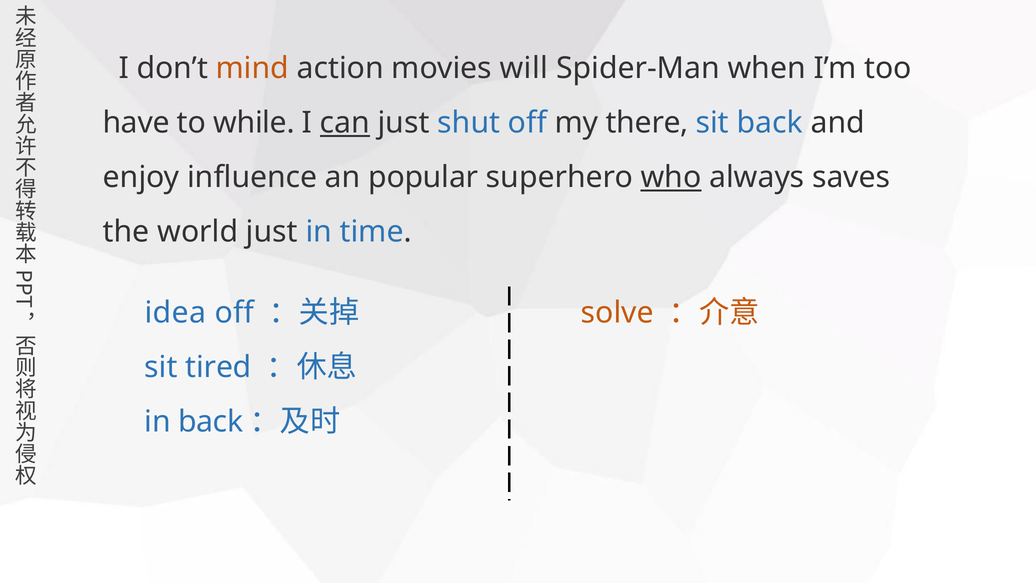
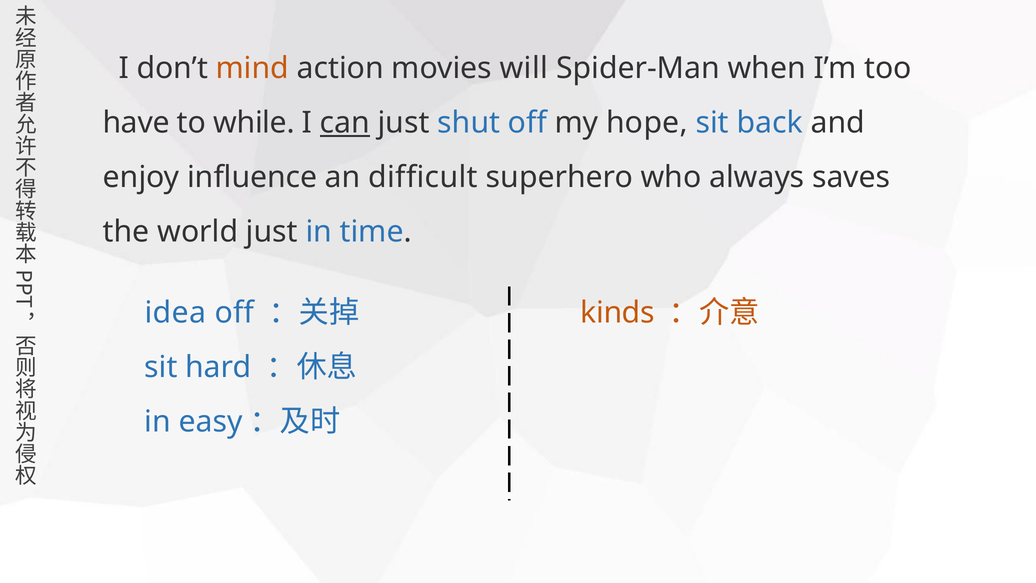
there: there -> hope (647, 123)
popular: popular -> difficult (423, 177)
who underline: present -> none (671, 177)
solve: solve -> kinds (617, 313)
tired: tired -> hard (218, 367)
in back: back -> easy (211, 422)
